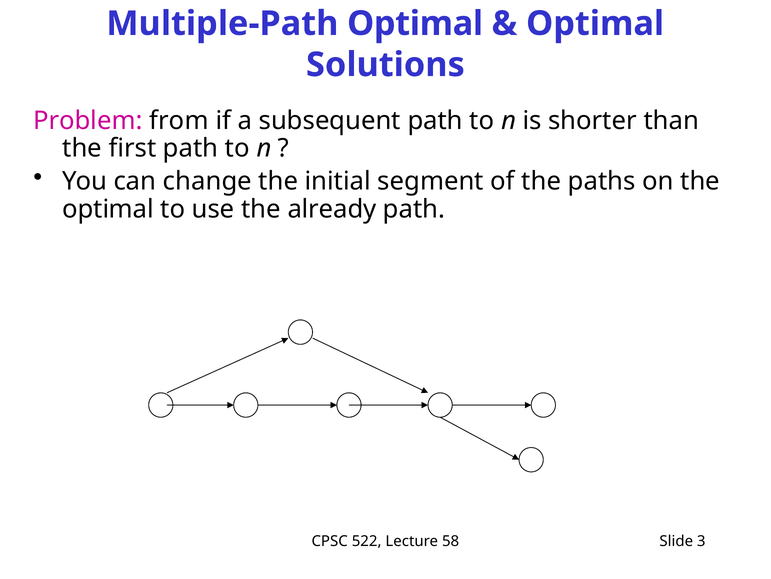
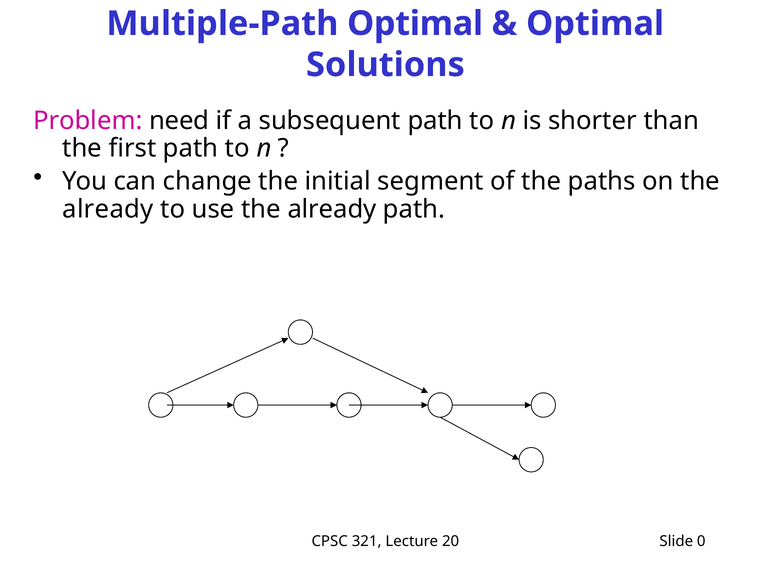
from: from -> need (179, 120)
optimal: optimal -> already (108, 209)
522: 522 -> 321 (367, 541)
58: 58 -> 20 (451, 541)
3: 3 -> 0 (701, 541)
